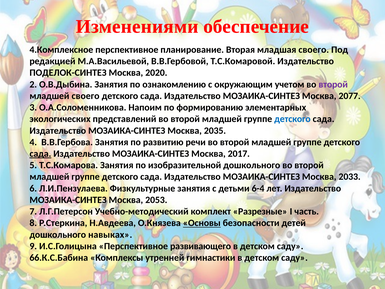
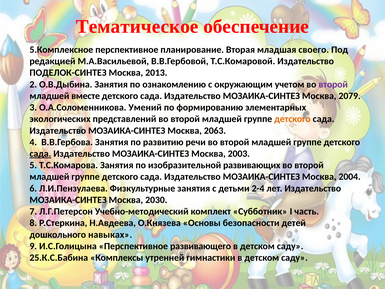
Изменениями: Изменениями -> Тематическое (137, 26)
4.Комплексное: 4.Комплексное -> 5.Комплексное (61, 50)
2020: 2020 -> 2013 (156, 73)
младшей своего: своего -> вместе (86, 96)
2077: 2077 -> 2079 (350, 96)
Напоим: Напоим -> Умений (145, 107)
детского colour: blue -> orange (292, 119)
2035: 2035 -> 2063 (215, 130)
2017: 2017 -> 2003 (239, 154)
изобразительной дошкольного: дошкольного -> развивающих (252, 165)
2033: 2033 -> 2004 (350, 177)
6-4: 6-4 -> 2-4 (258, 188)
2053: 2053 -> 2030 (156, 200)
Разрезные: Разрезные -> Субботник (260, 211)
Основы underline: present -> none (202, 223)
66.К.С.Бабина: 66.К.С.Бабина -> 25.К.С.Бабина (59, 258)
